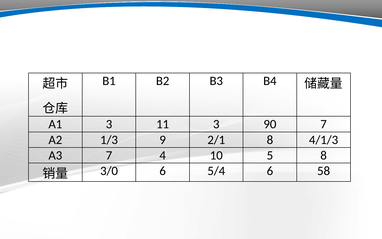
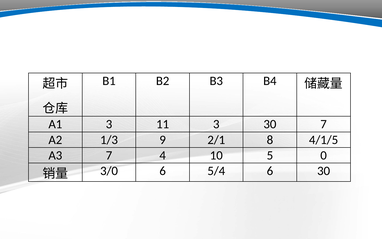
3 90: 90 -> 30 (270, 124)
4/1/3: 4/1/3 -> 4/1/5 (324, 140)
5 8: 8 -> 0 (324, 155)
6 58: 58 -> 30 (324, 171)
